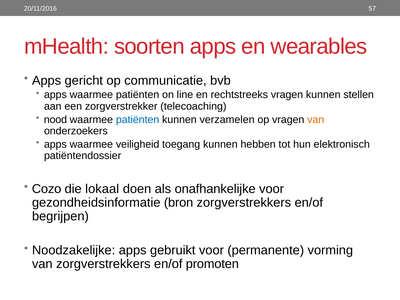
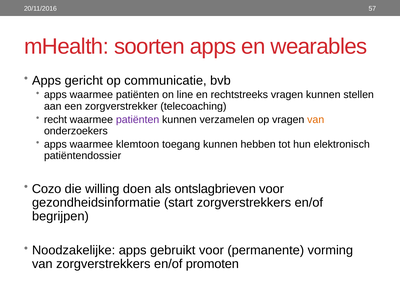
nood: nood -> recht (55, 120)
patiënten colour: blue -> purple (138, 120)
veiligheid: veiligheid -> klemtoon (138, 144)
lokaal: lokaal -> willing (102, 189)
onafhankelijke: onafhankelijke -> ontslagbrieven (215, 189)
bron: bron -> start (179, 203)
